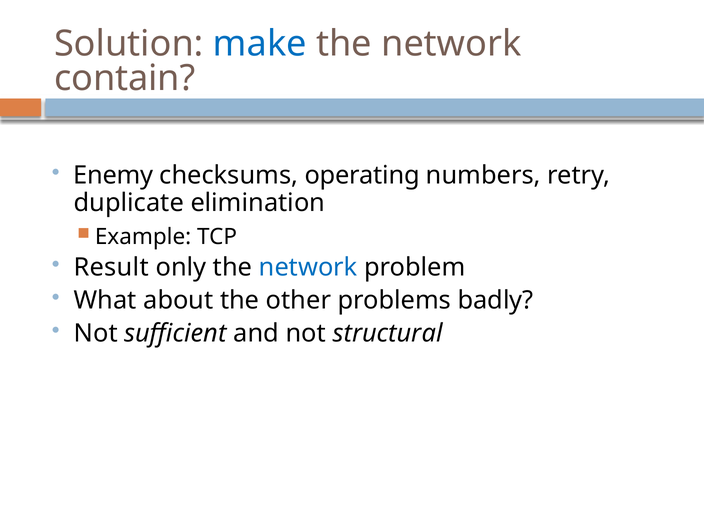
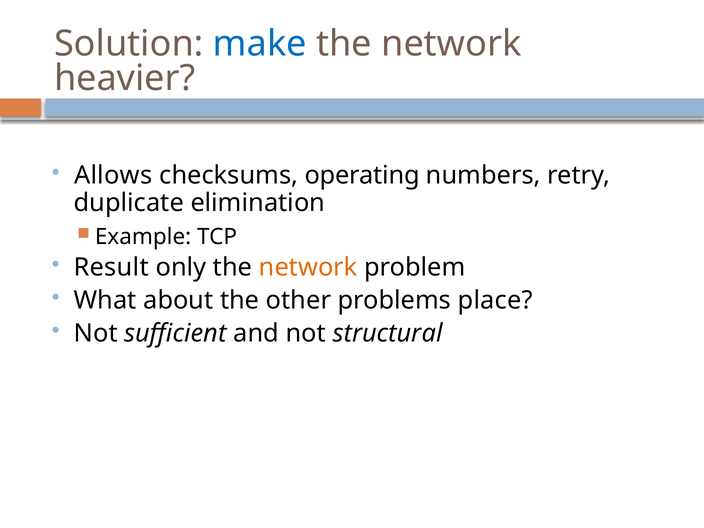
contain: contain -> heavier (125, 79)
Enemy: Enemy -> Allows (113, 175)
network colour: blue -> orange (308, 268)
badly: badly -> place (495, 300)
